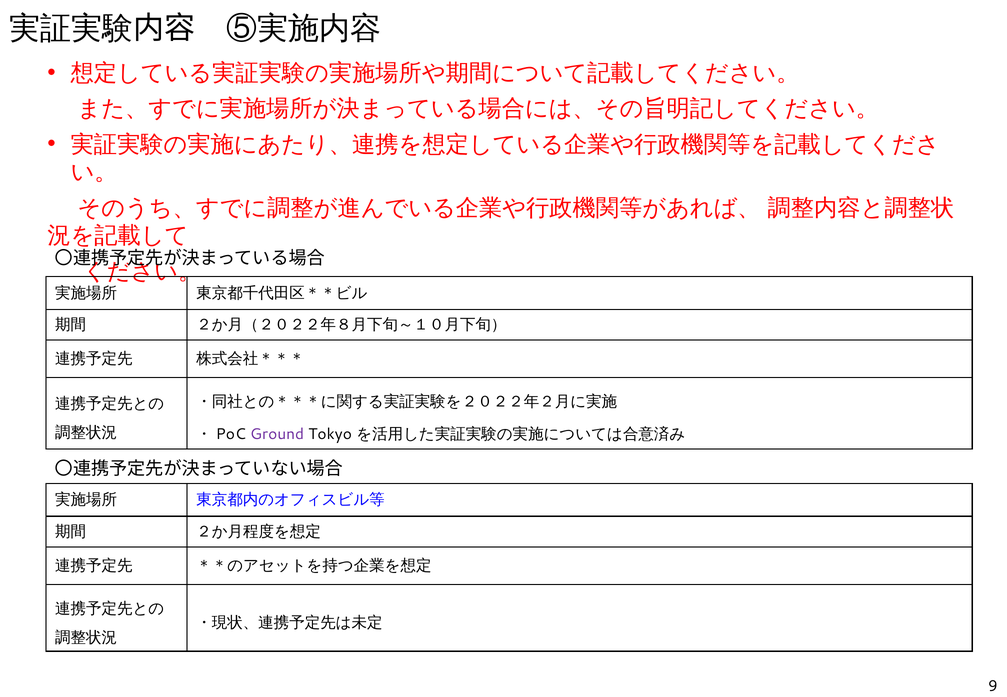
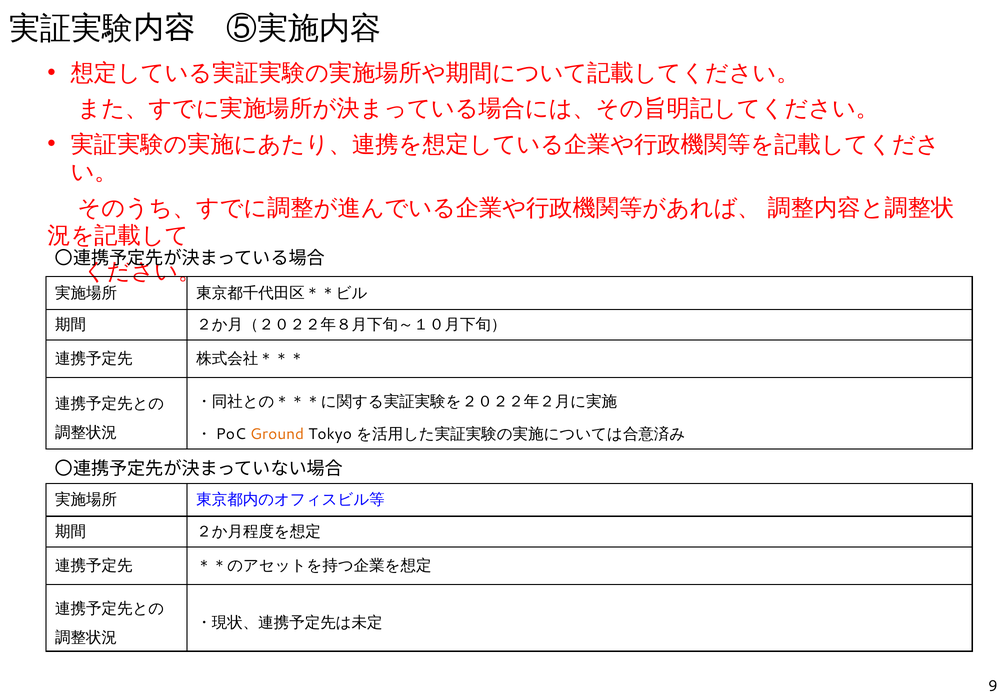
Ground colour: purple -> orange (277, 434)
